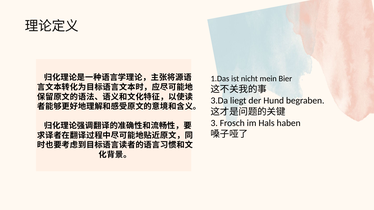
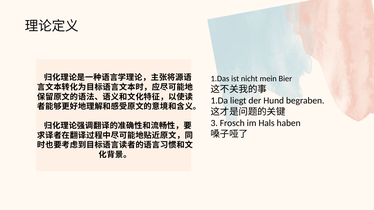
3.Da: 3.Da -> 1.Da (219, 101)
